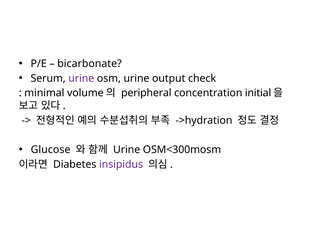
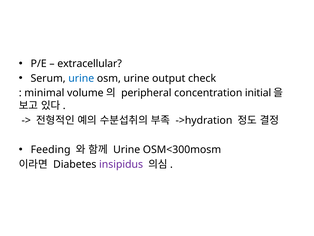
bicarbonate: bicarbonate -> extracellular (90, 64)
urine colour: purple -> blue (81, 78)
Glucose: Glucose -> Feeding (51, 149)
